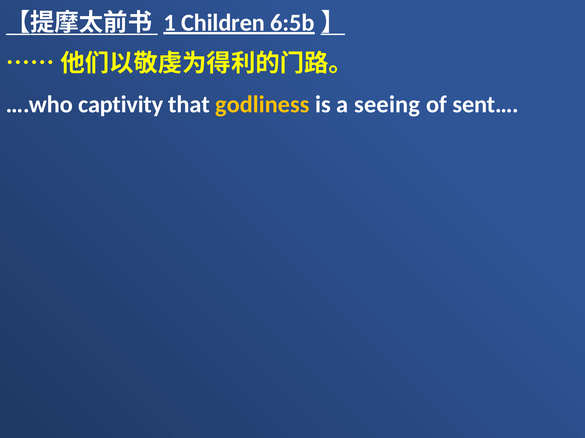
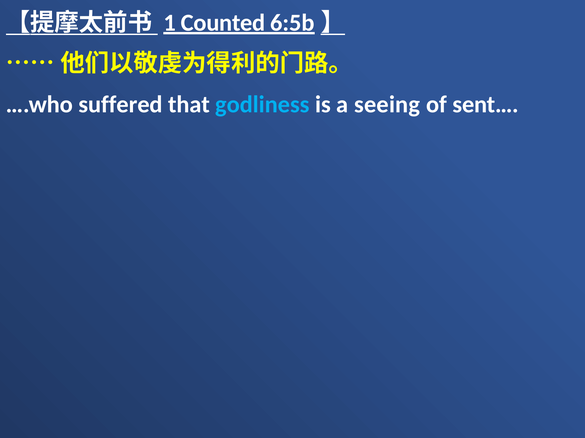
Children: Children -> Counted (223, 23)
captivity: captivity -> suffered (121, 105)
godliness colour: yellow -> light blue (262, 105)
